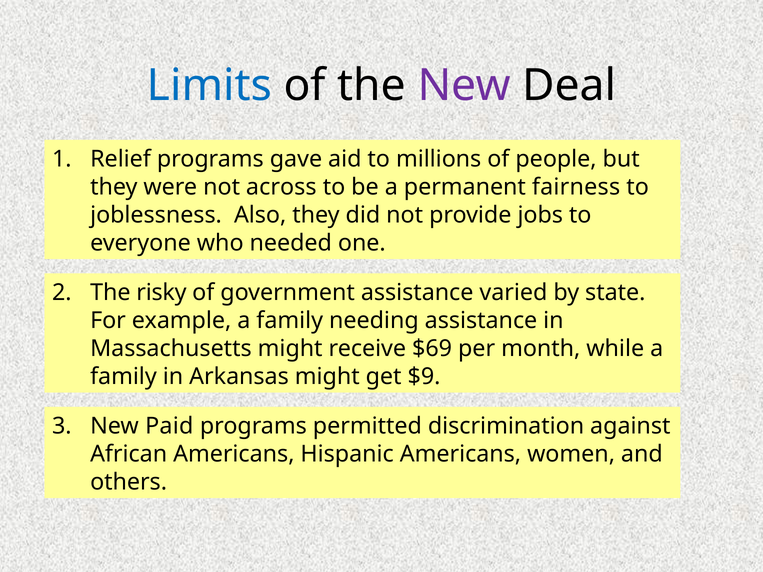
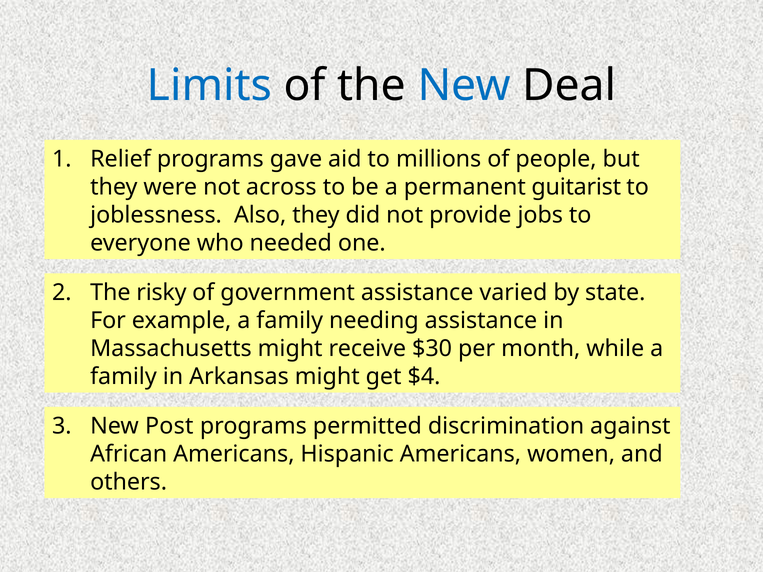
New colour: purple -> blue (464, 86)
fairness: fairness -> guitarist (576, 187)
$69: $69 -> $30 (432, 349)
$9: $9 -> $4 (424, 377)
Paid: Paid -> Post (169, 426)
